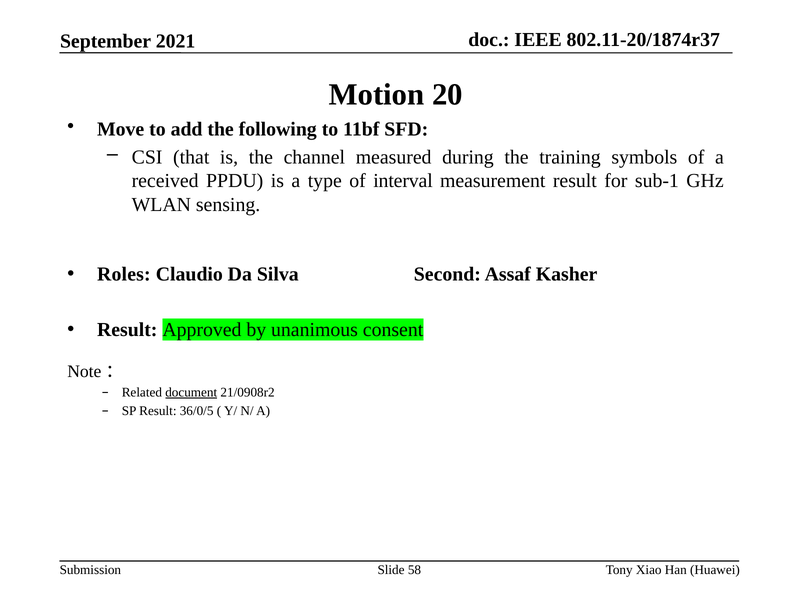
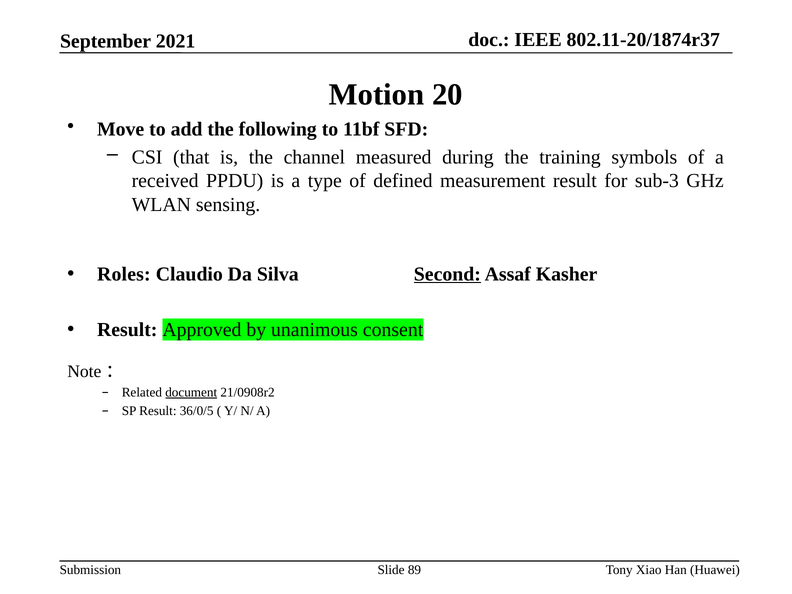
interval: interval -> defined (403, 181)
sub-1: sub-1 -> sub-3 (657, 181)
Second underline: none -> present (447, 274)
58: 58 -> 89 (414, 570)
